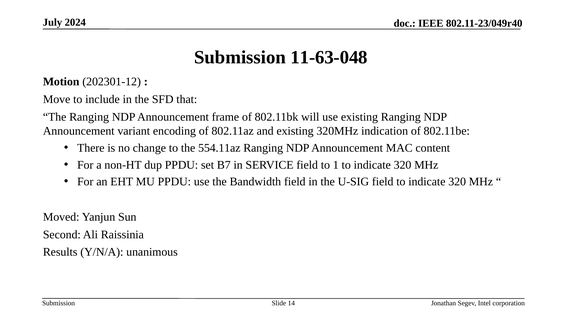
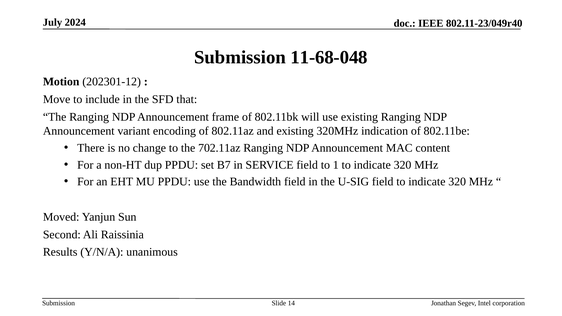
11-63-048: 11-63-048 -> 11-68-048 (329, 57)
554.11az: 554.11az -> 702.11az (219, 148)
